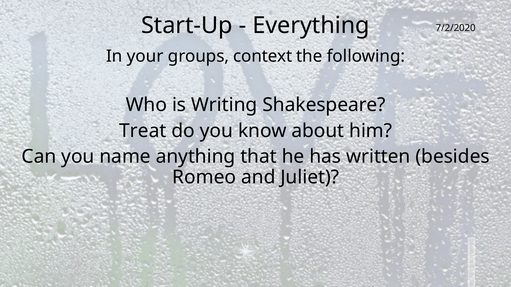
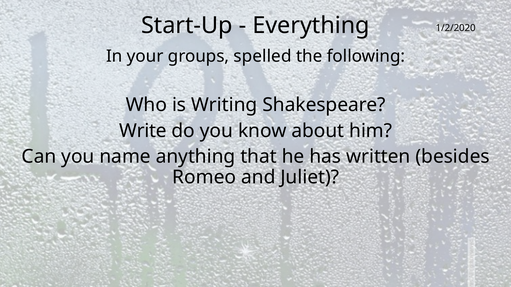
7/2/2020: 7/2/2020 -> 1/2/2020 (456, 28)
context: context -> spelled (263, 56)
Treat: Treat -> Write (143, 131)
